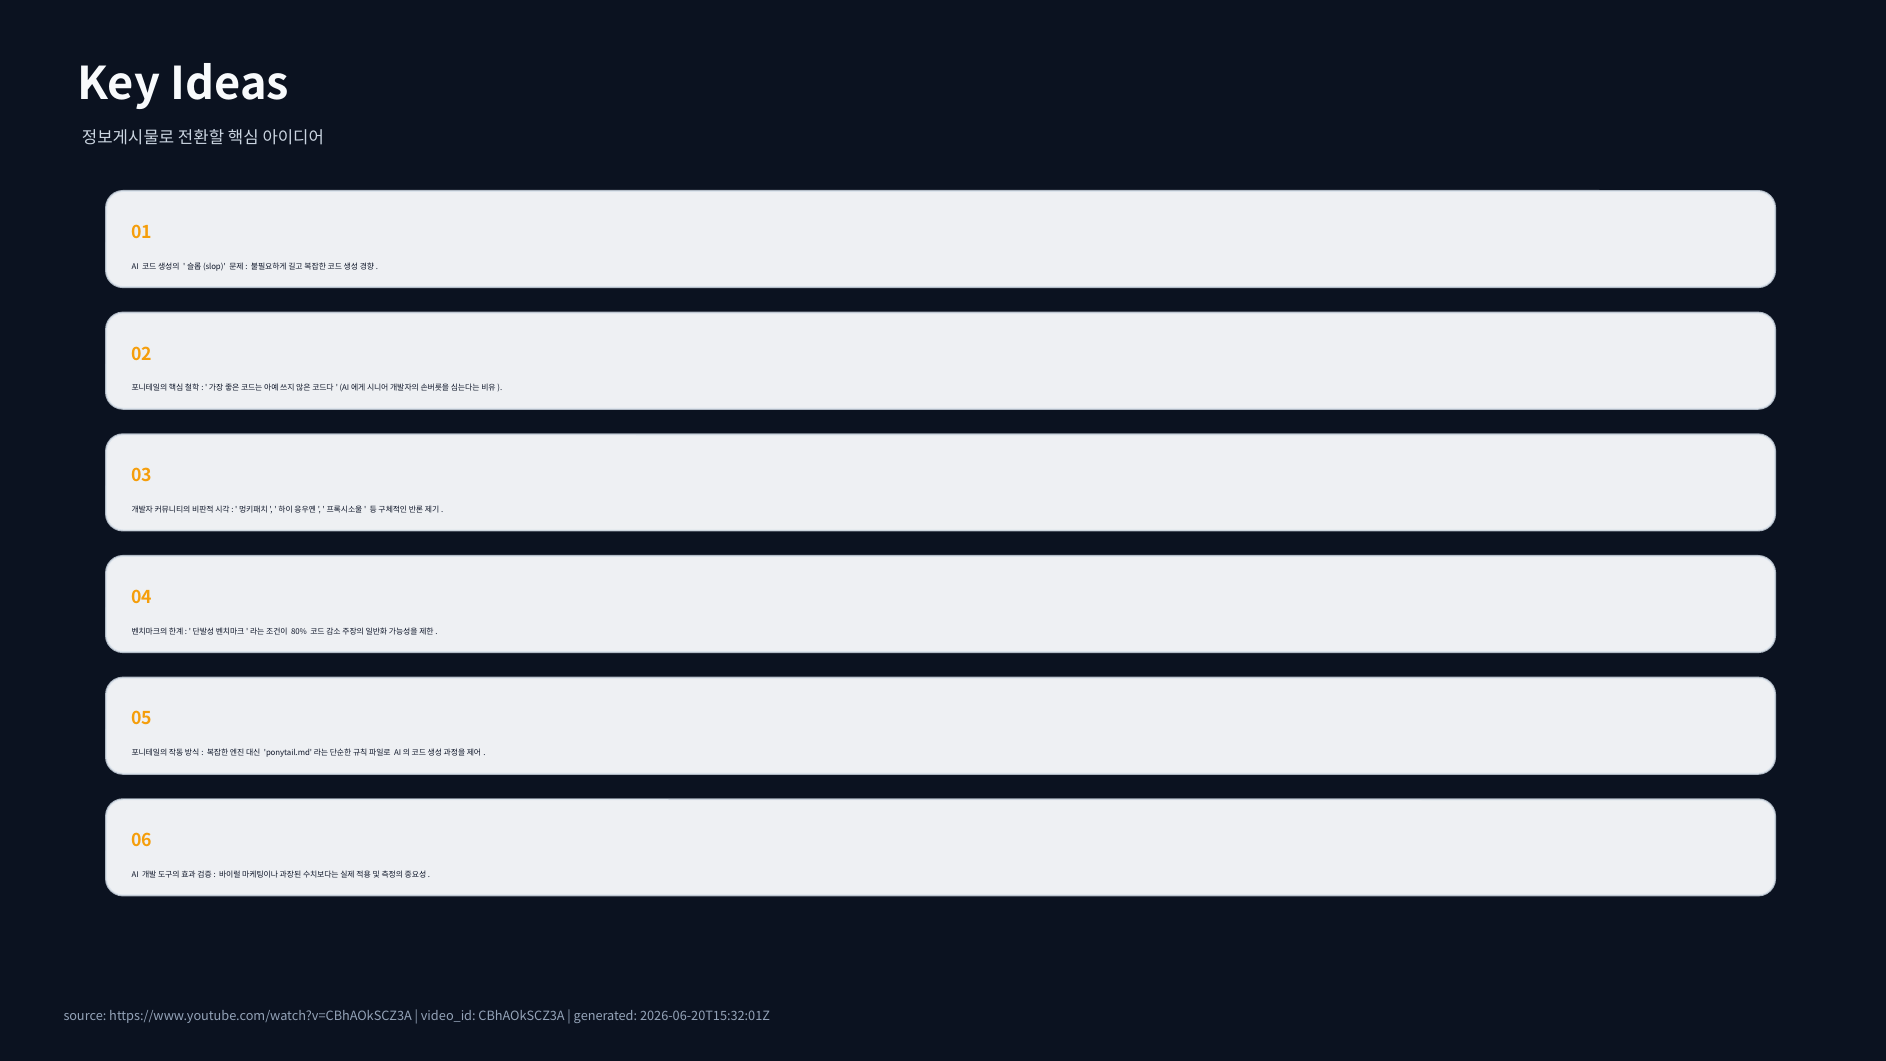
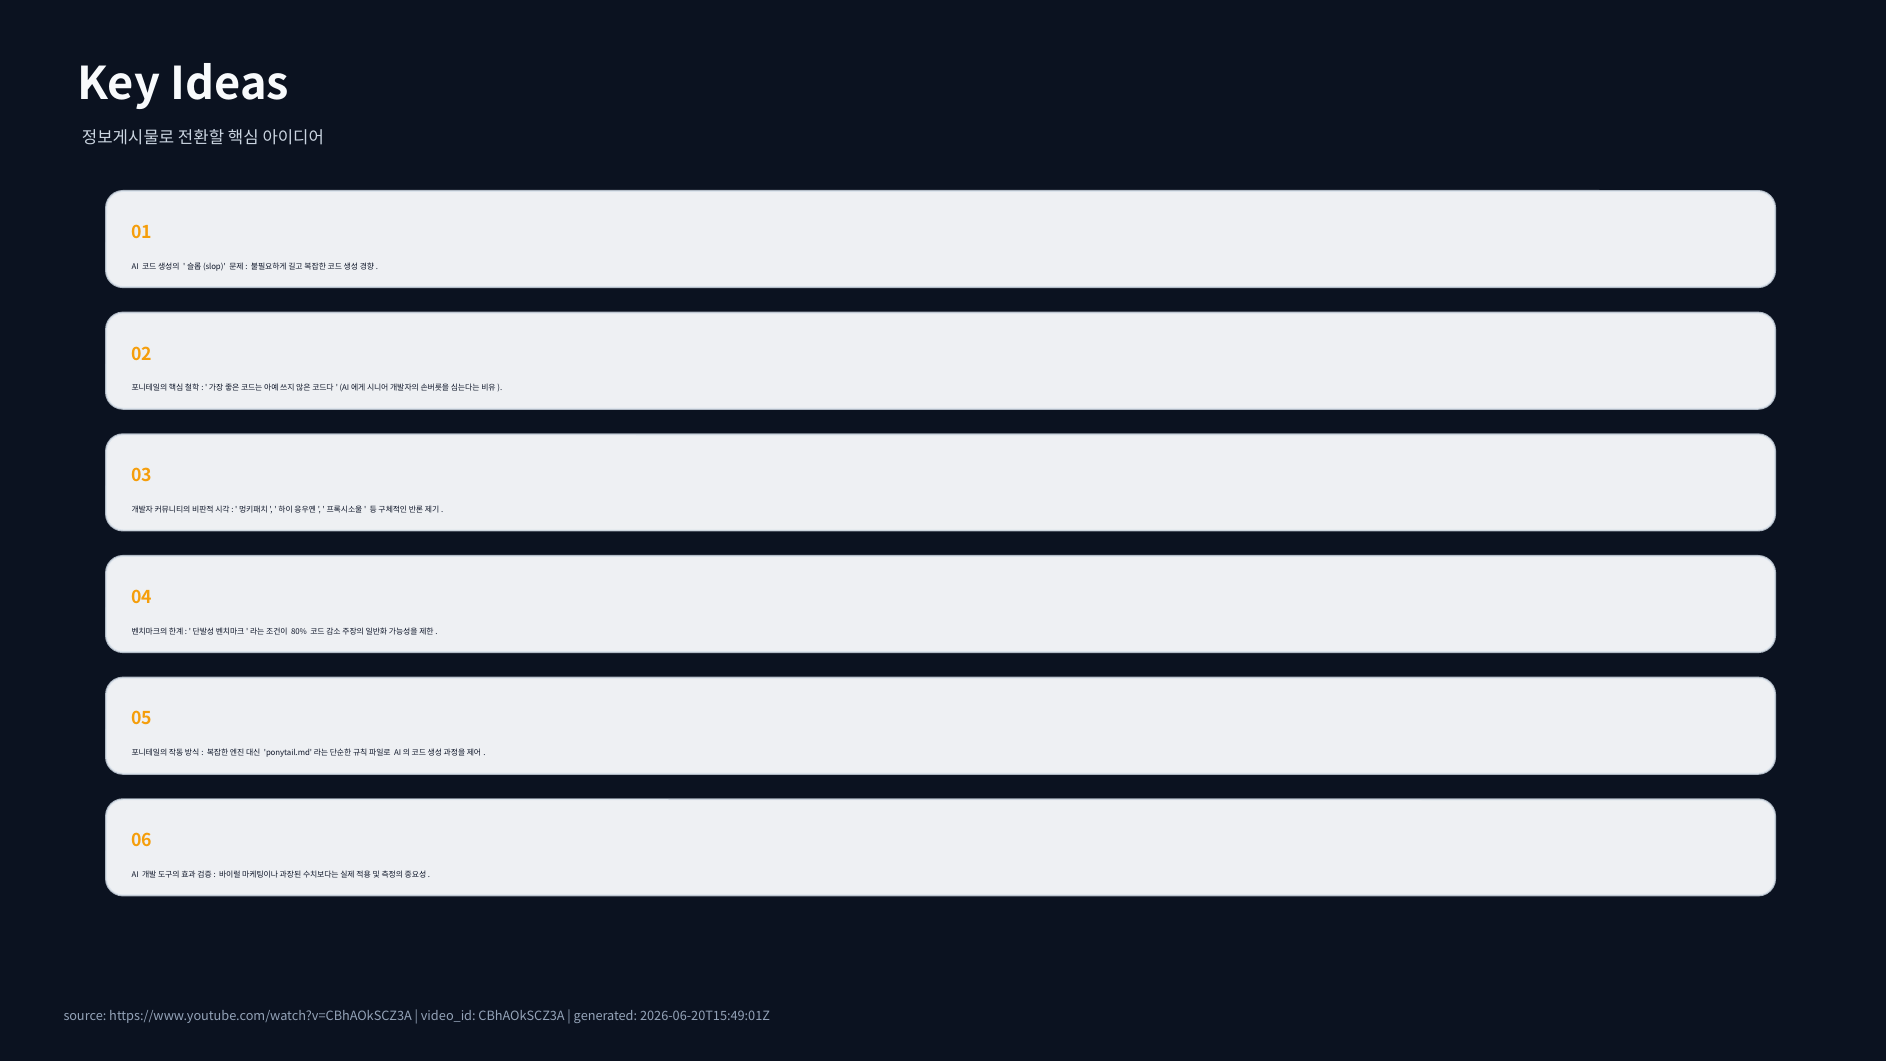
2026-06-20T15:32:01Z: 2026-06-20T15:32:01Z -> 2026-06-20T15:49:01Z (705, 1016)
